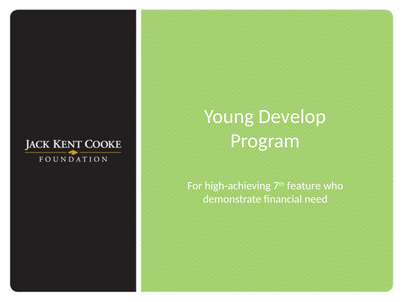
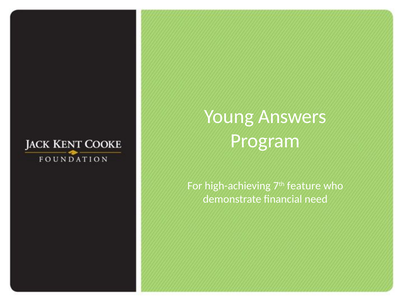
Develop: Develop -> Answers (292, 117)
